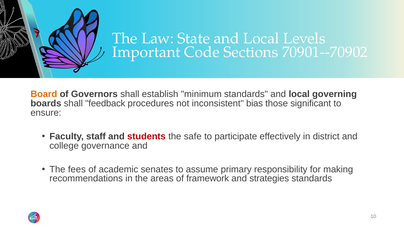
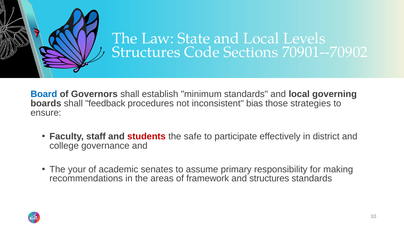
Important: Important -> Structures (146, 52)
Board colour: orange -> blue (44, 94)
significant: significant -> strategies (311, 103)
fees: fees -> your (77, 169)
and strategies: strategies -> structures (269, 179)
